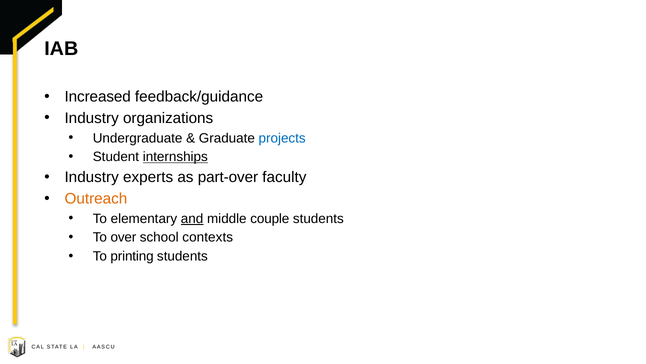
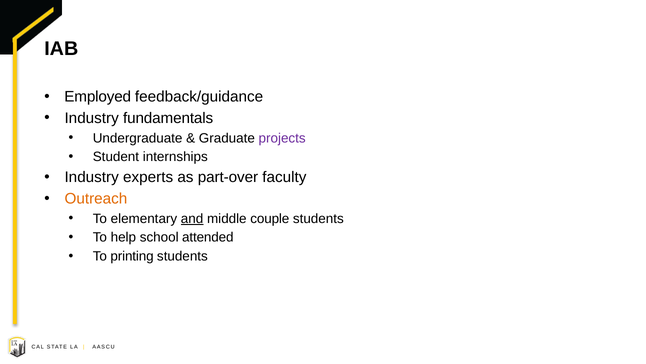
Increased: Increased -> Employed (98, 97)
organizations: organizations -> fundamentals (168, 118)
projects colour: blue -> purple (282, 138)
internships underline: present -> none (175, 157)
over: over -> help (123, 237)
contexts: contexts -> attended (208, 237)
